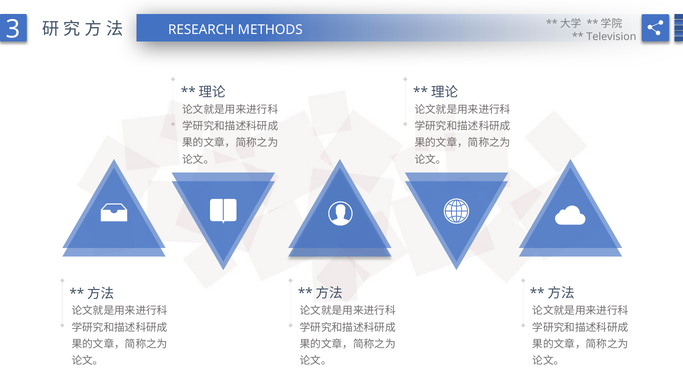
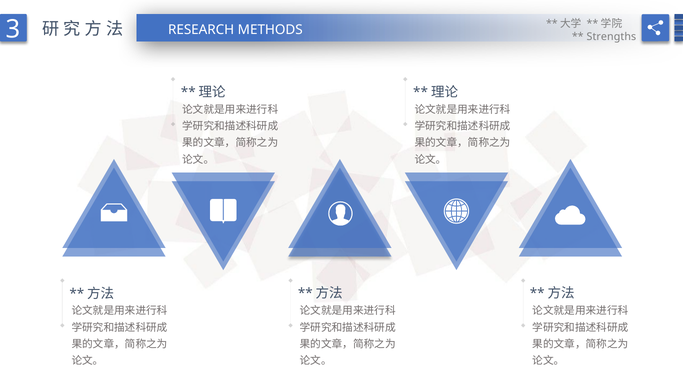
Television: Television -> Strengths (611, 37)
